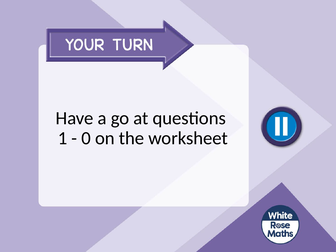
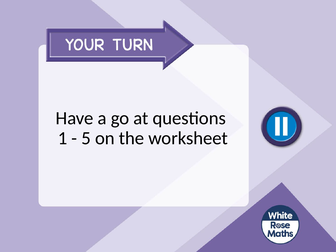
0: 0 -> 5 (86, 138)
